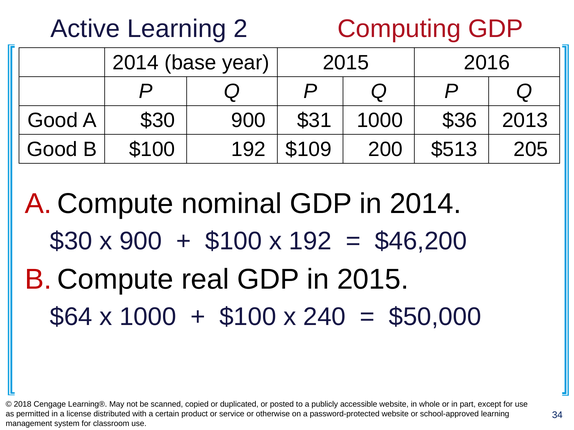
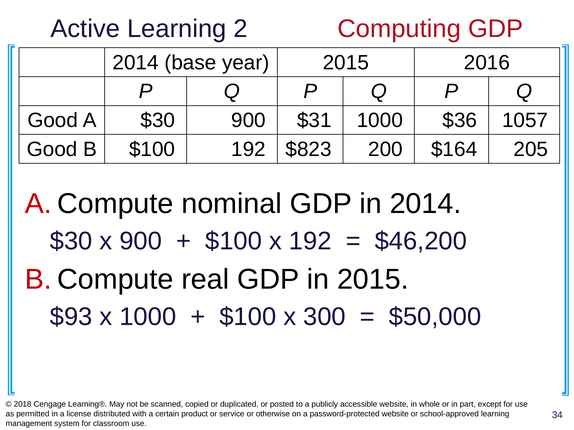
2013: 2013 -> 1057 (525, 120)
$109: $109 -> $823 (309, 149)
$513: $513 -> $164 (454, 149)
$64: $64 -> $93 (71, 317)
240: 240 -> 300 (324, 317)
